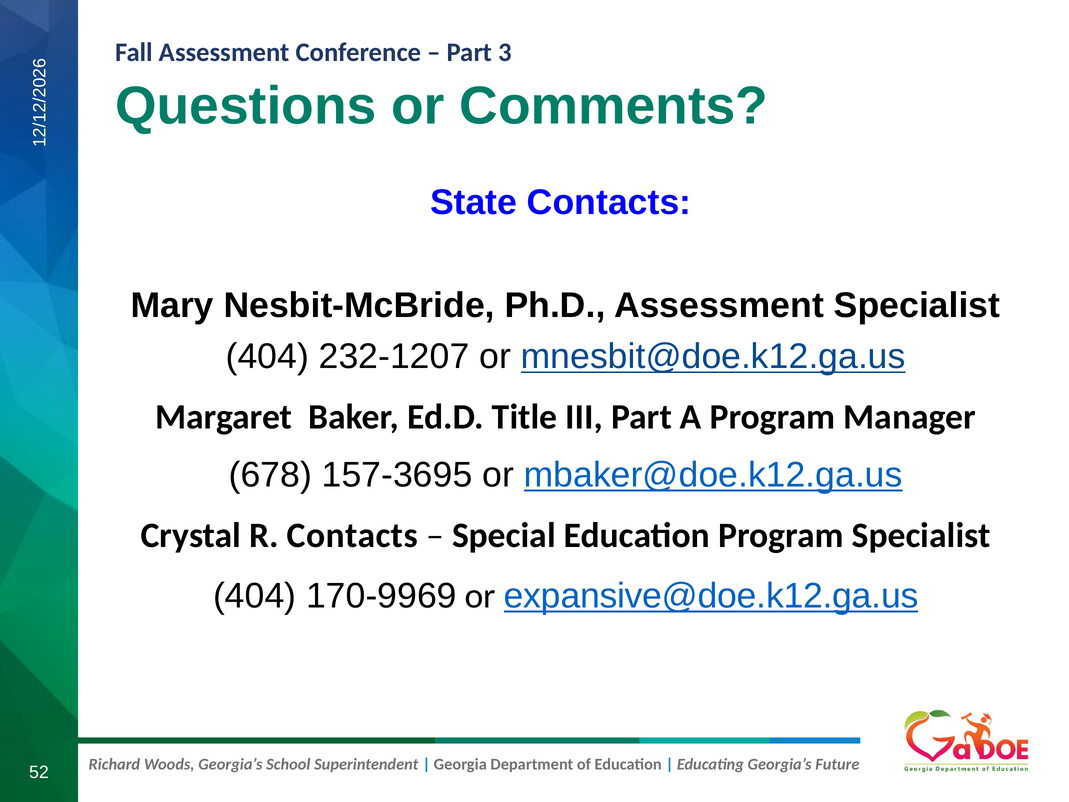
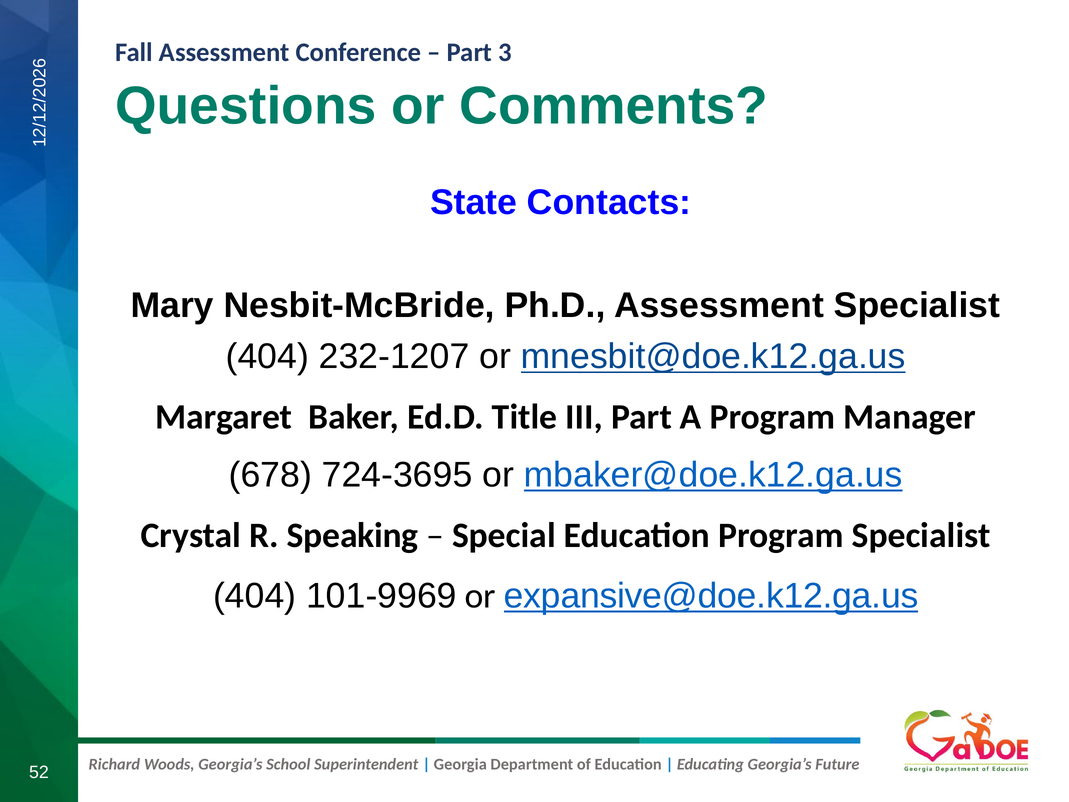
157-3695: 157-3695 -> 724-3695 (397, 475)
R Contacts: Contacts -> Speaking (353, 535)
170-9969: 170-9969 -> 101-9969 (381, 596)
